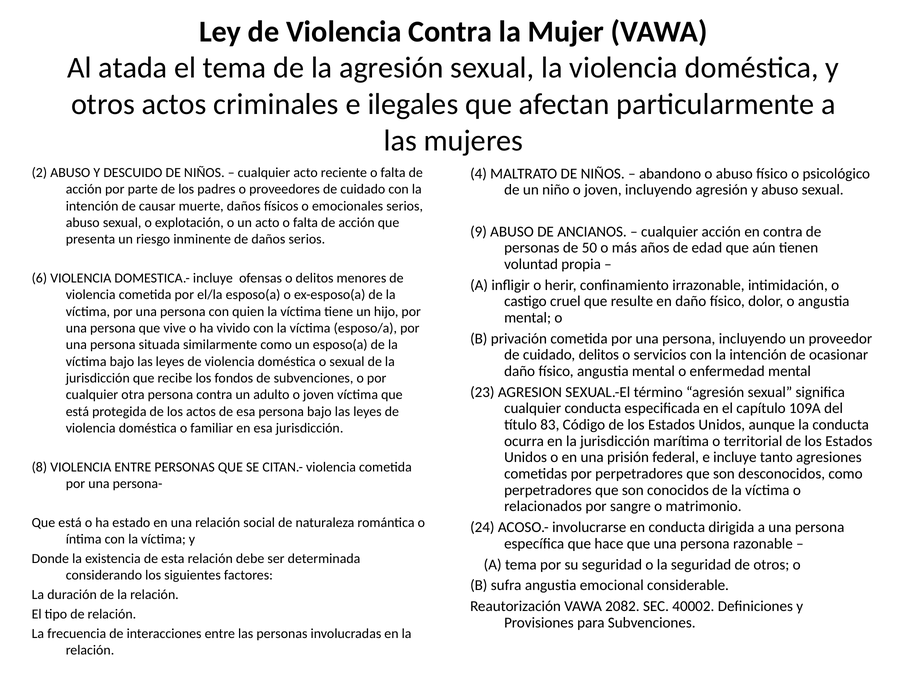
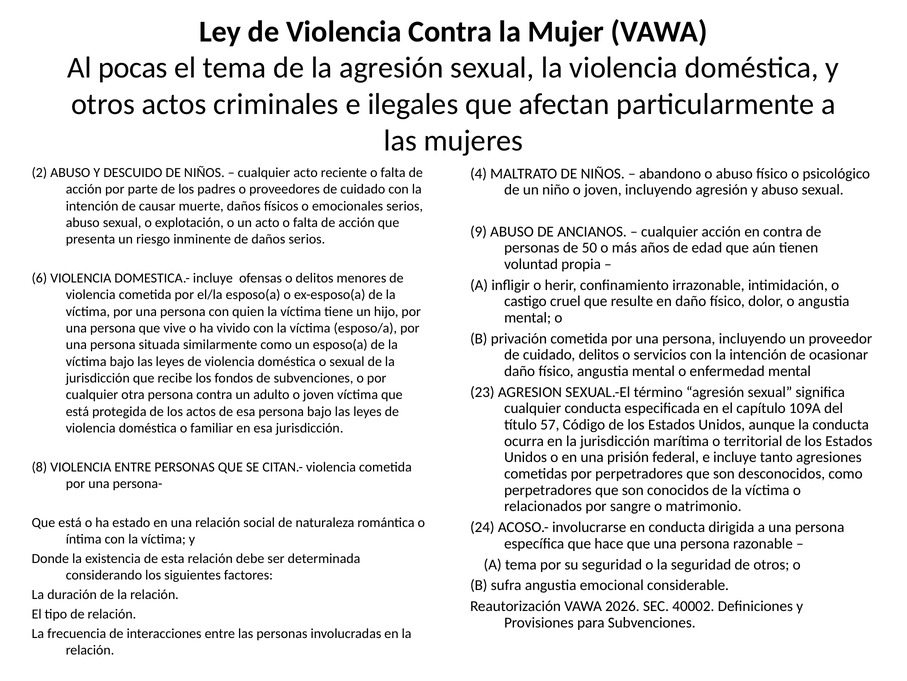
atada: atada -> pocas (133, 68)
83: 83 -> 57 (550, 424)
2082: 2082 -> 2026 (622, 606)
